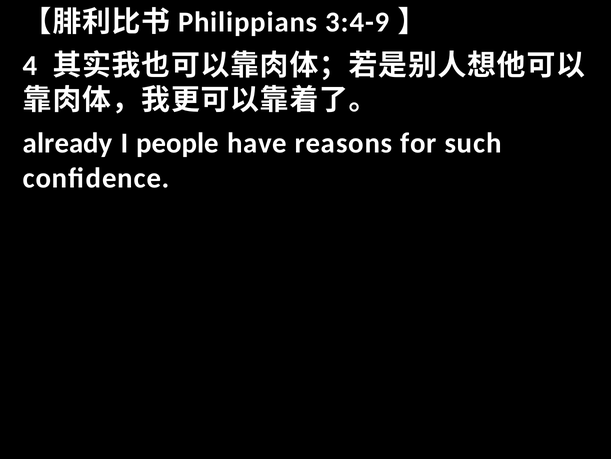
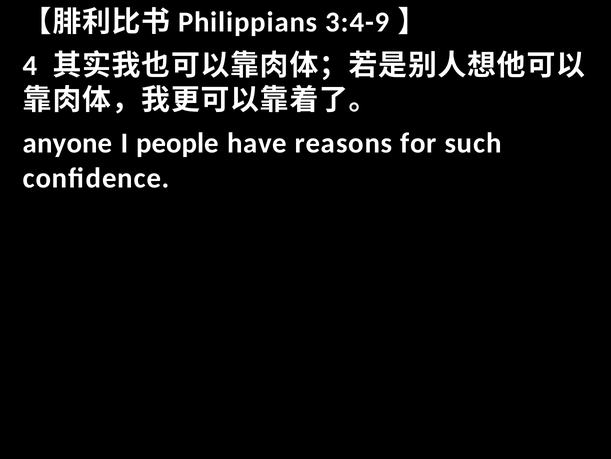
already: already -> anyone (68, 143)
